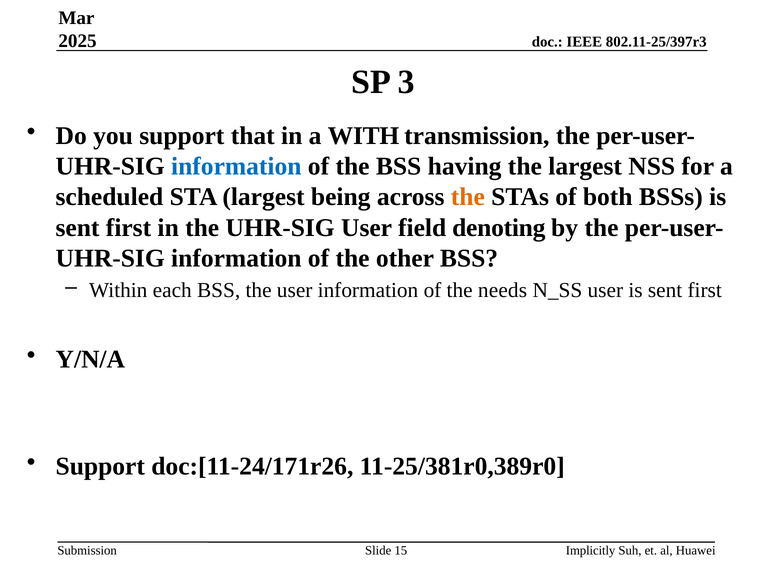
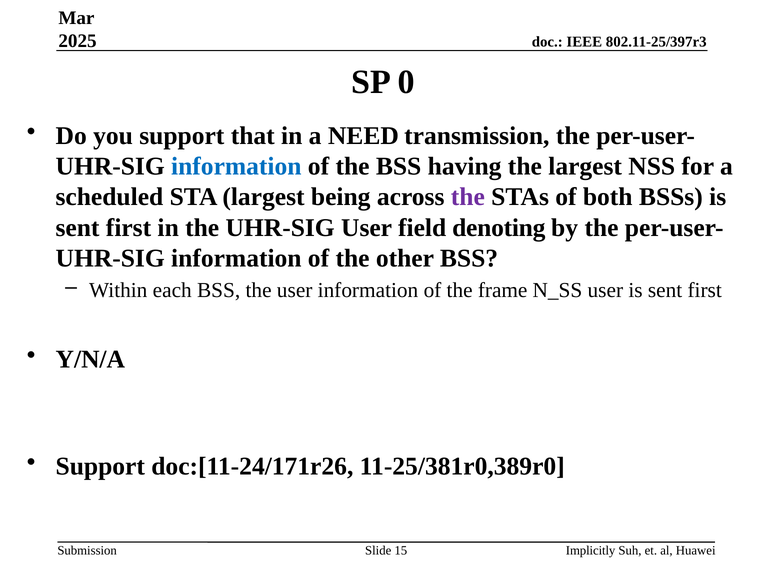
3: 3 -> 0 (406, 82)
WITH: WITH -> NEED (363, 136)
the colour: orange -> purple (468, 197)
needs: needs -> frame (503, 290)
